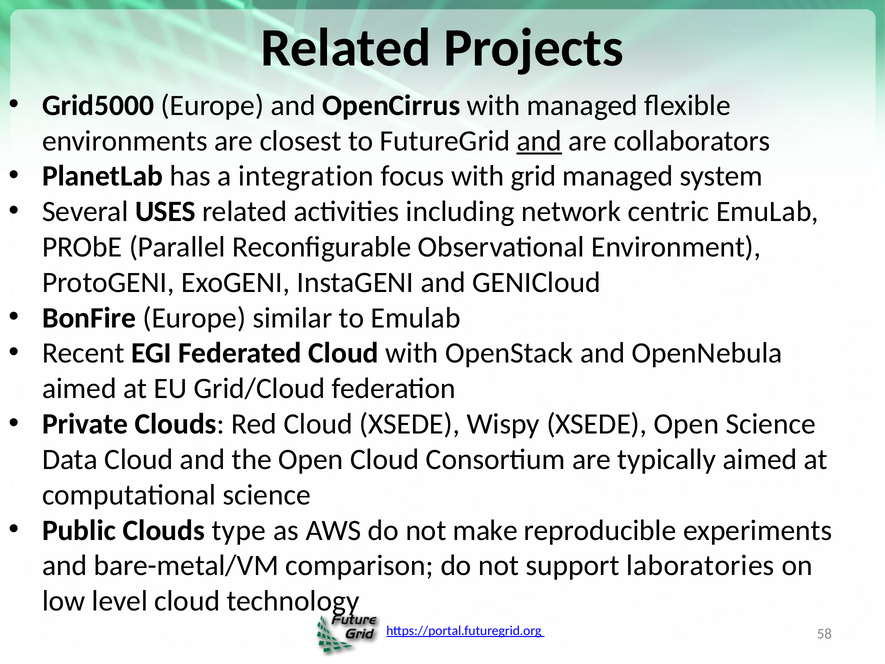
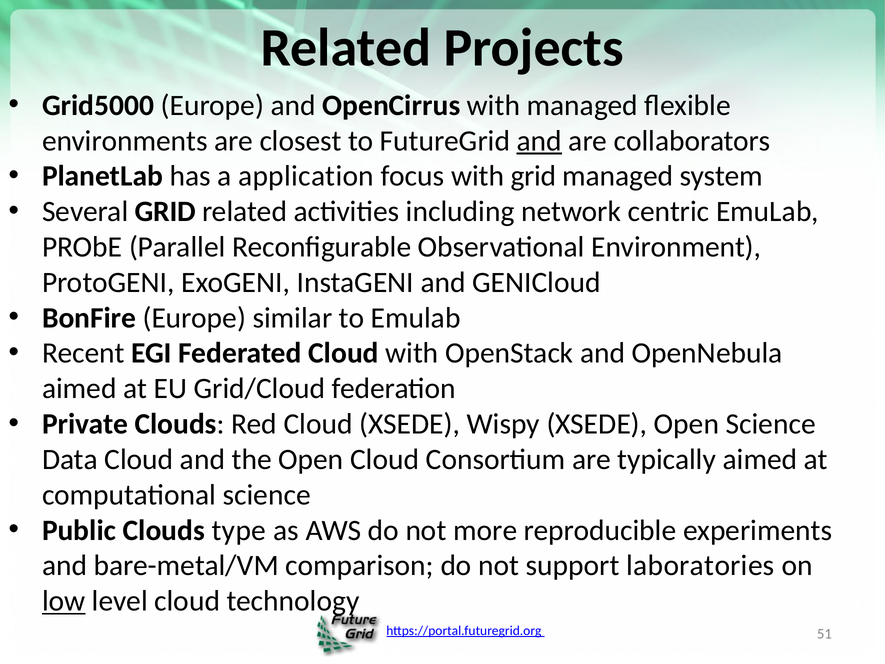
integration: integration -> application (306, 176)
Several USES: USES -> GRID (165, 212)
make: make -> more (485, 530)
low underline: none -> present (64, 601)
58: 58 -> 51 (824, 634)
